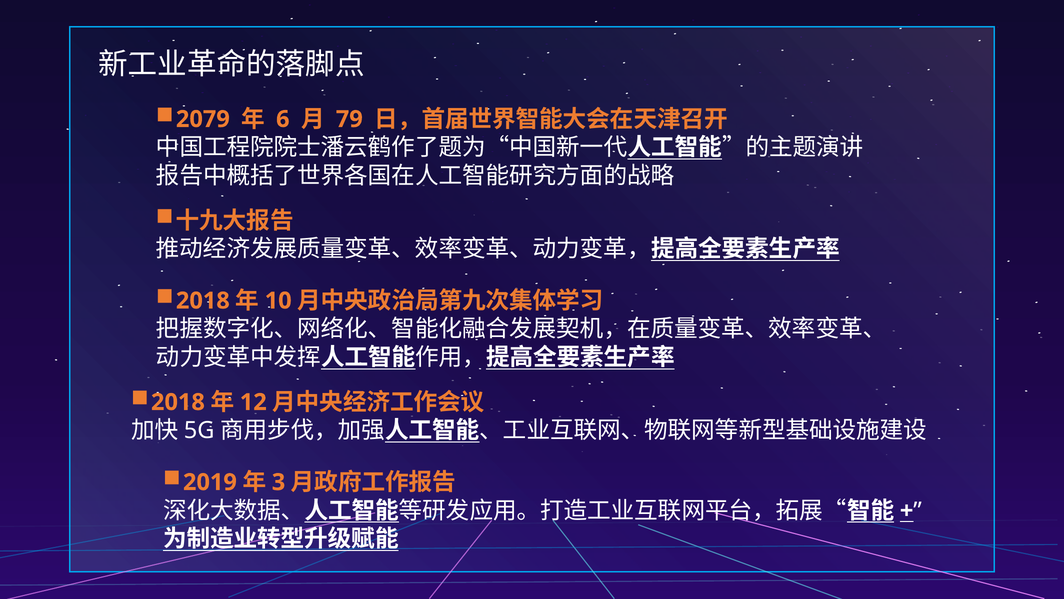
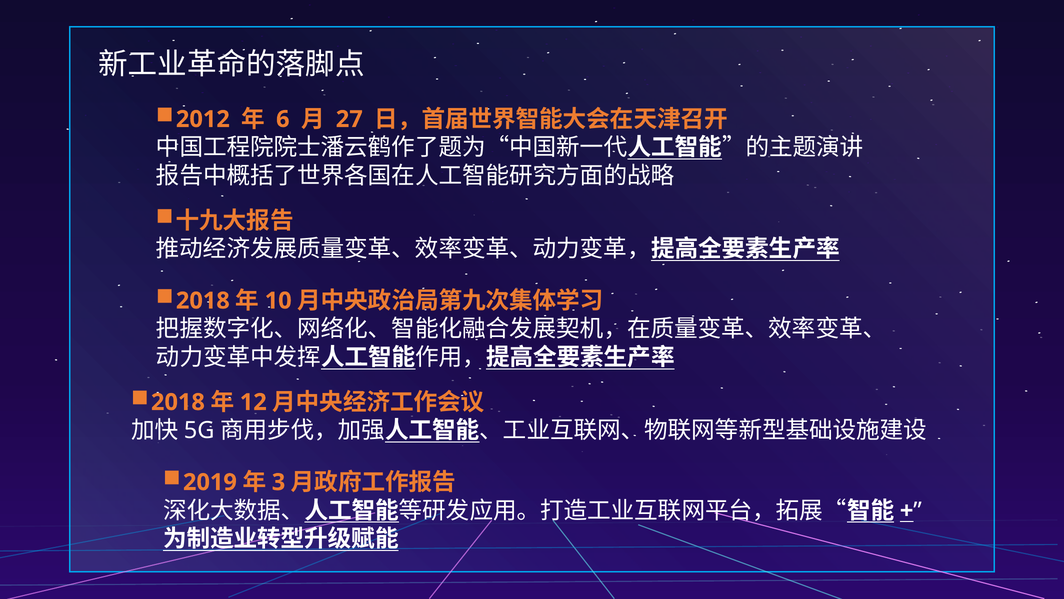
2079: 2079 -> 2012 (203, 119)
79: 79 -> 27 (349, 119)
